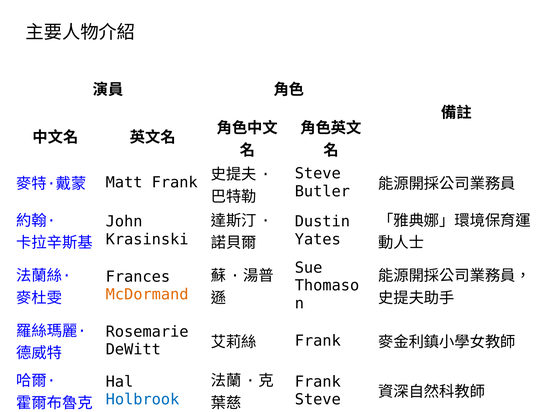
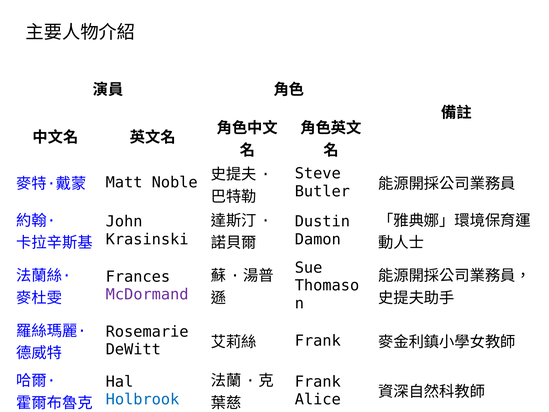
Matt Frank: Frank -> Noble (175, 182)
Yates: Yates -> Damon (318, 239)
McDormand colour: orange -> purple (147, 294)
Steve: Steve -> Alice (318, 399)
